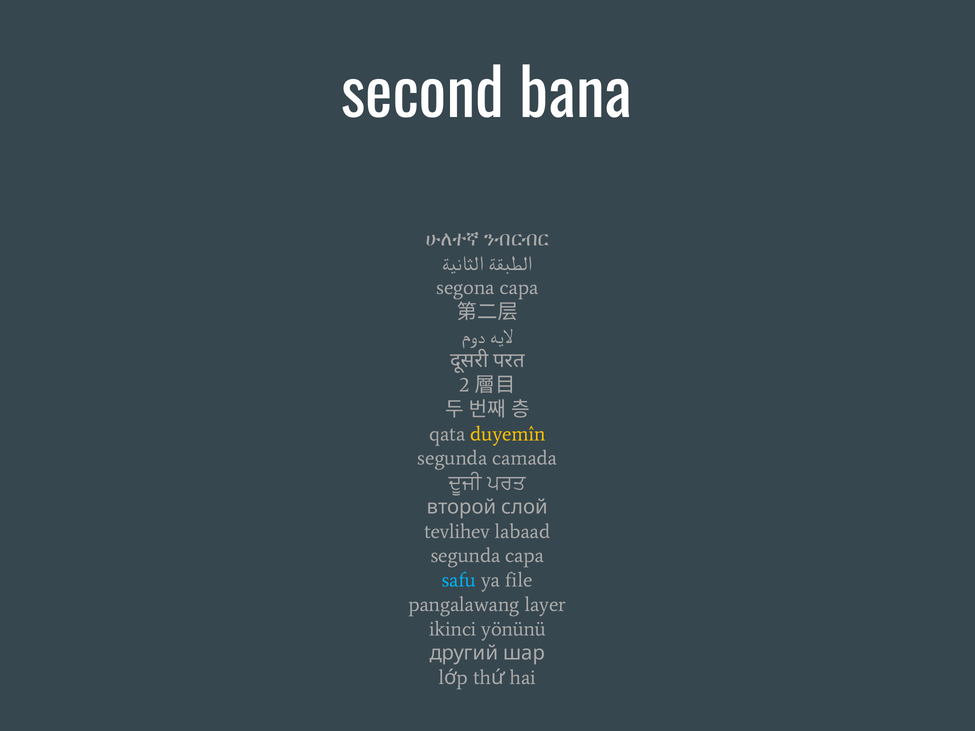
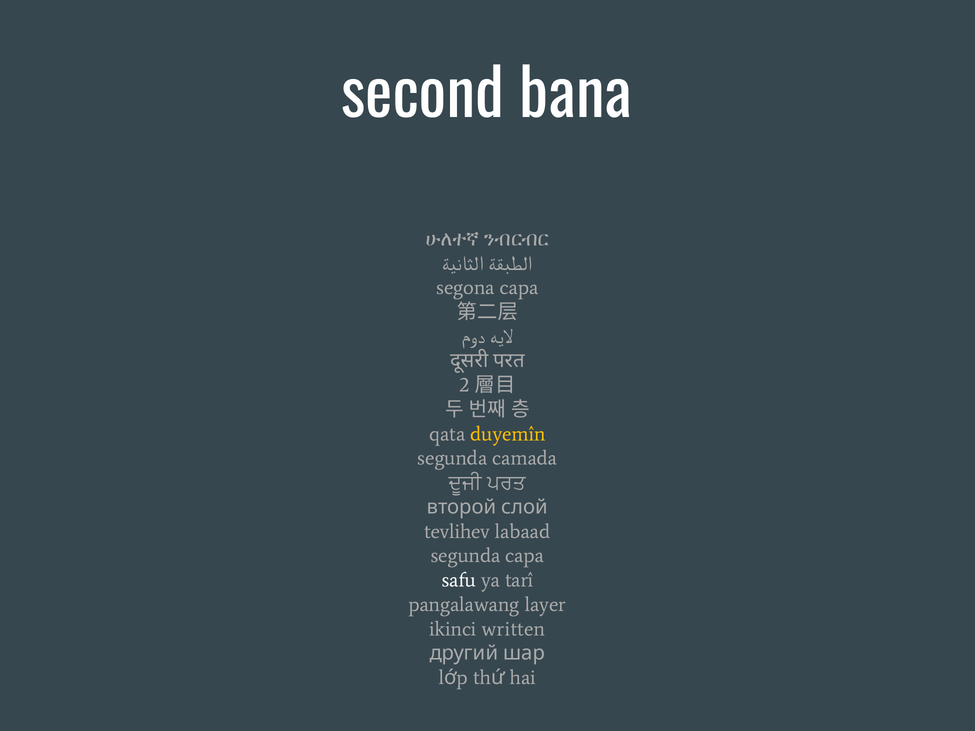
safu colour: light blue -> white (459, 580)
file: file -> tarî (519, 580)
yönünü: yönünü -> written (514, 629)
